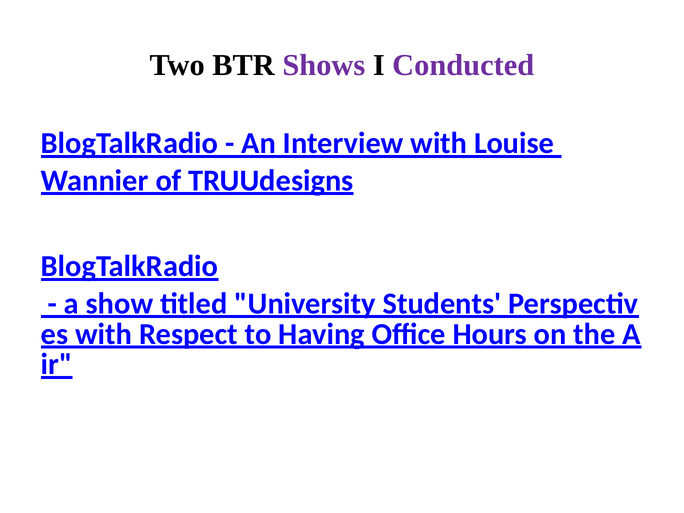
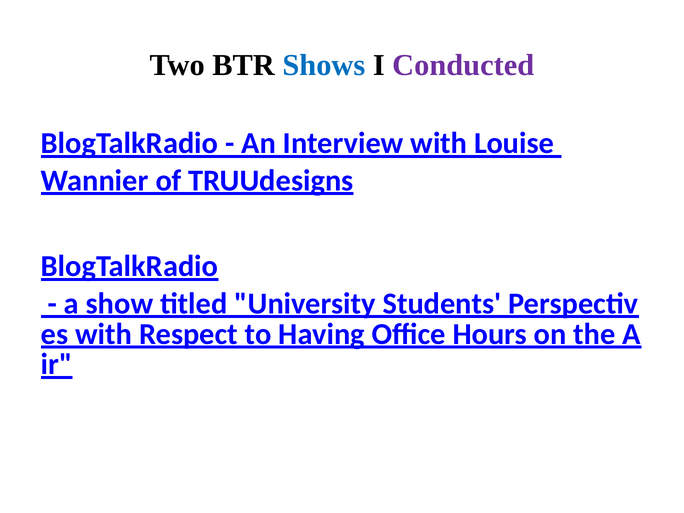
Shows colour: purple -> blue (324, 65)
